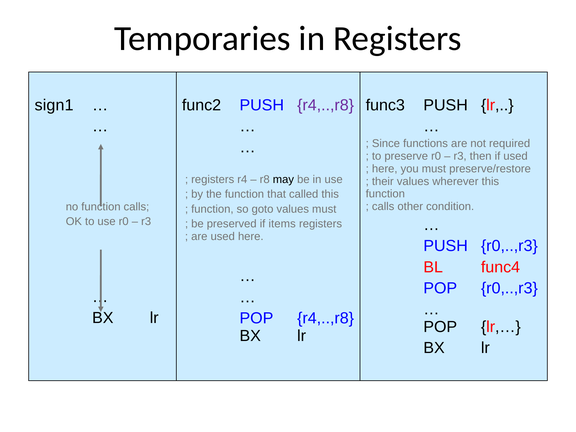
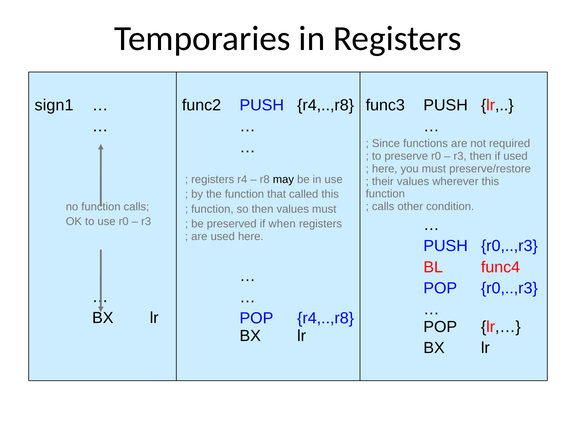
r4,..,r8 colour: purple -> black (326, 105)
so goto: goto -> then (263, 209)
items: items -> when (282, 224)
